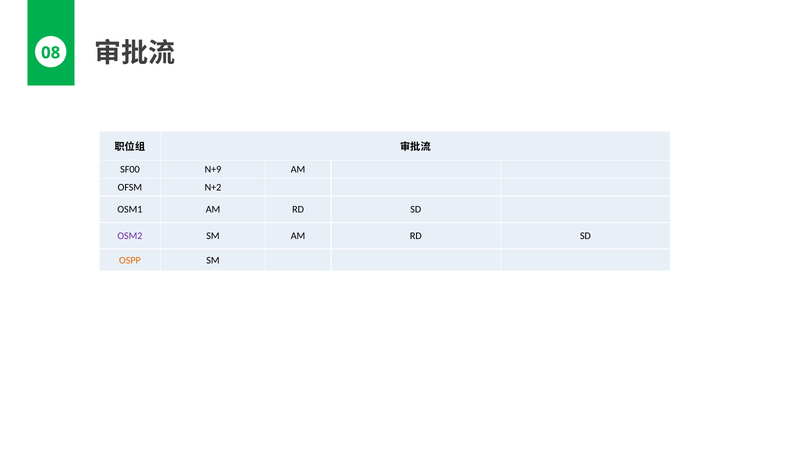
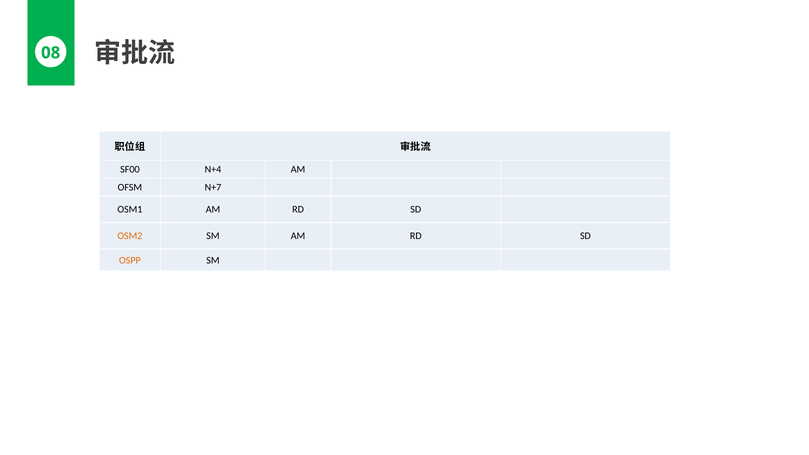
N+9: N+9 -> N+4 (213, 170)
N+2: N+2 -> N+7 (213, 187)
OSM2 colour: purple -> orange (130, 236)
